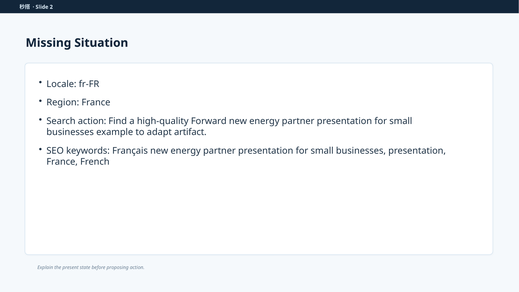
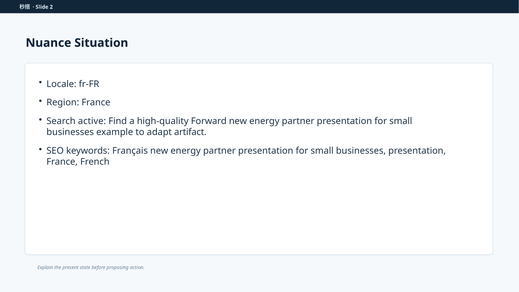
Missing: Missing -> Nuance (48, 43)
Search action: action -> active (92, 121)
